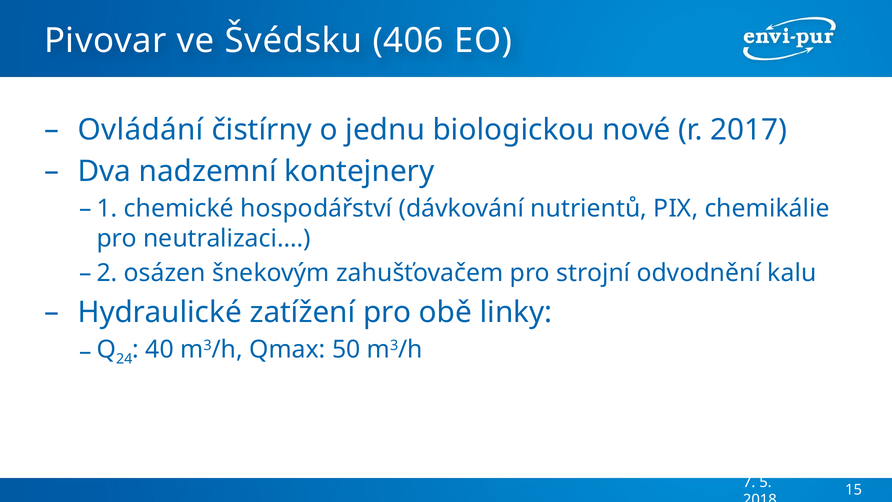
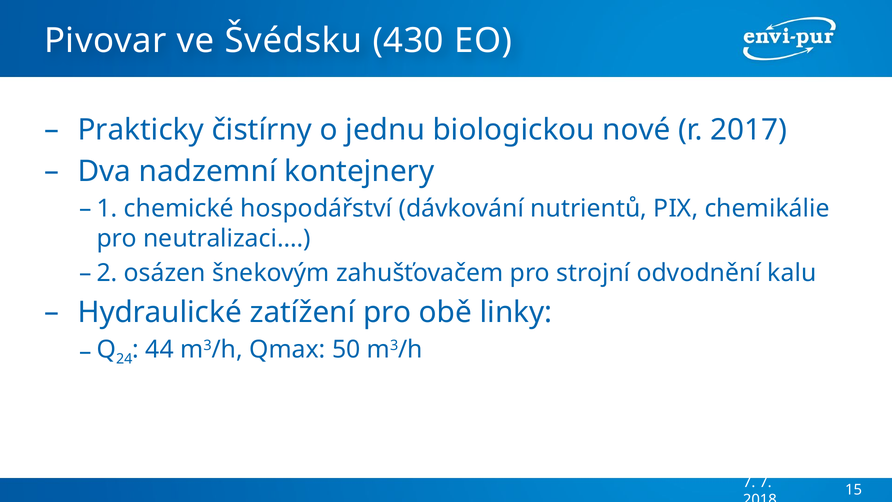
406: 406 -> 430 (408, 41)
Ovládání: Ovládání -> Prakticky (141, 130)
40: 40 -> 44 (160, 349)
7 5: 5 -> 7 (765, 482)
